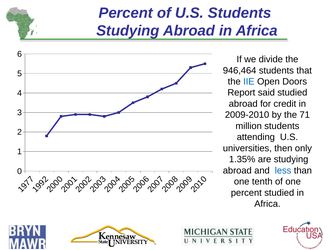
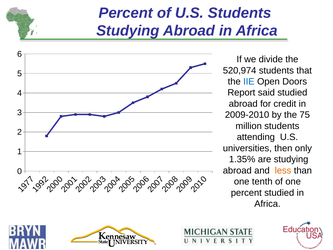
946,464: 946,464 -> 520,974 (240, 70)
71: 71 -> 75 (305, 115)
less colour: blue -> orange (283, 170)
